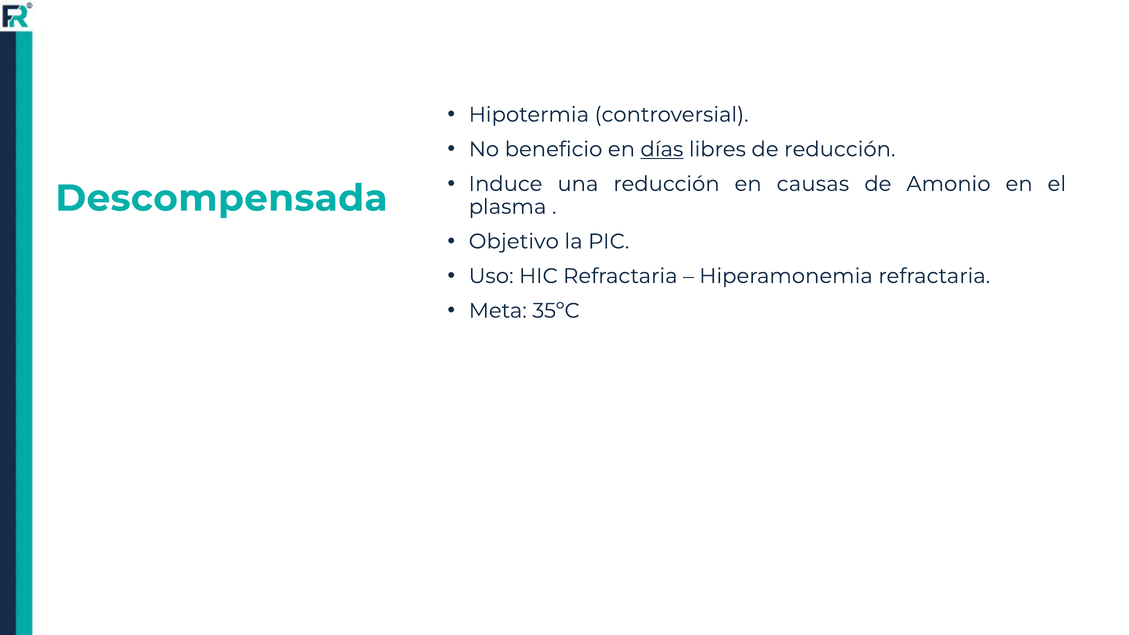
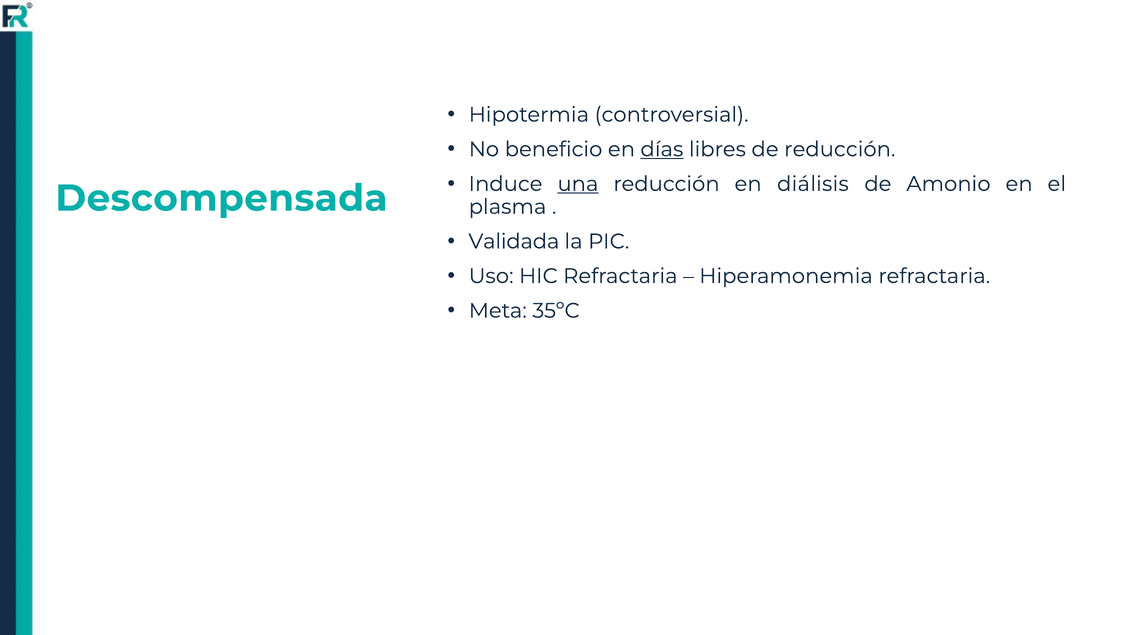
una underline: none -> present (578, 184)
causas: causas -> diálisis (813, 184)
Objetivo: Objetivo -> Validada (514, 241)
